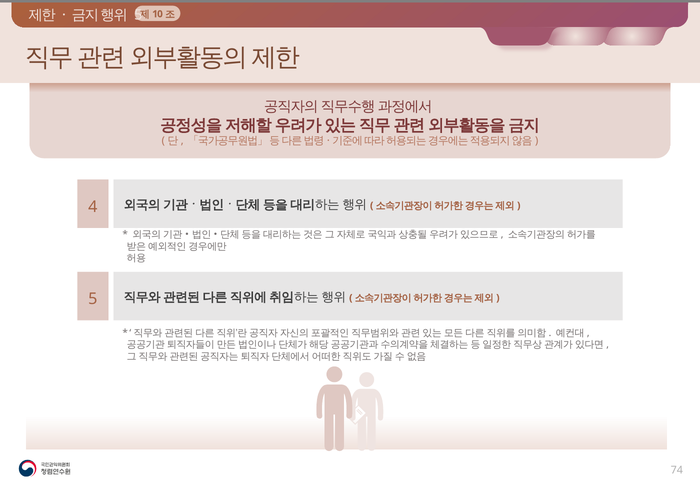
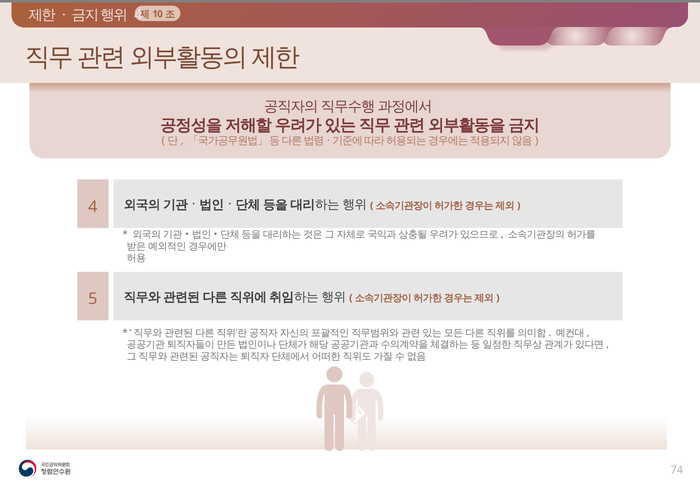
5: 5 -> 4 (138, 15)
